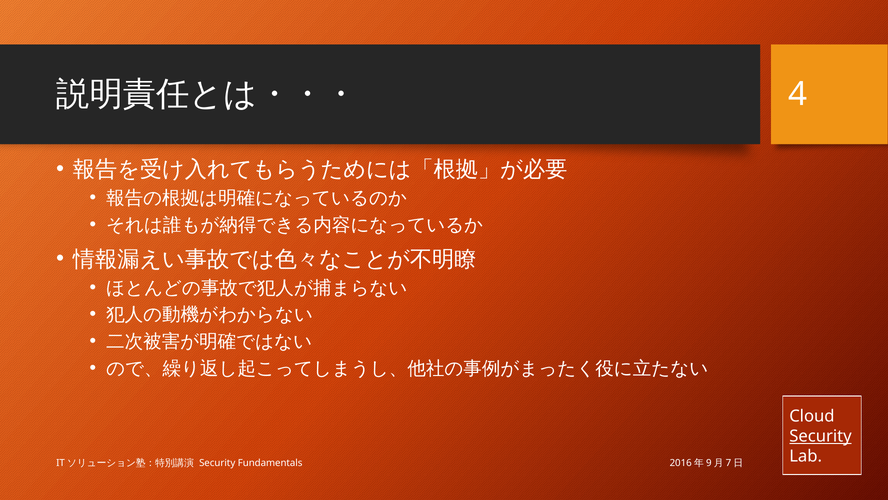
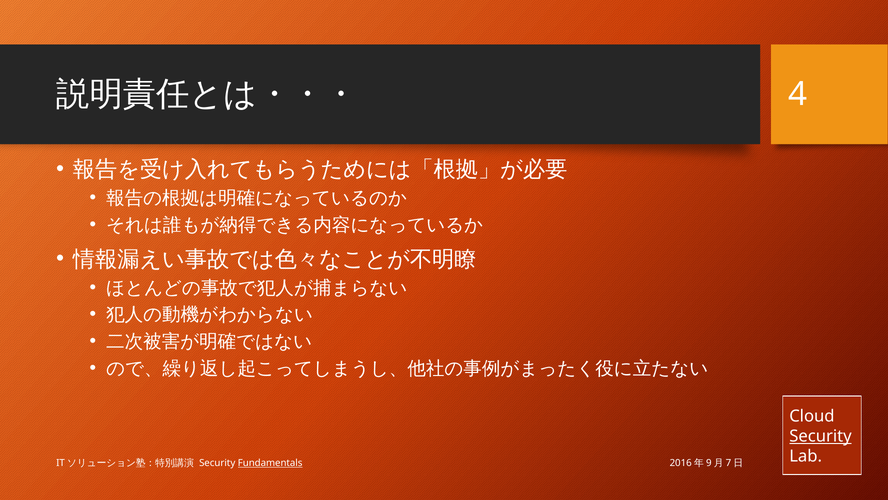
Fundamentals underline: none -> present (270, 462)
